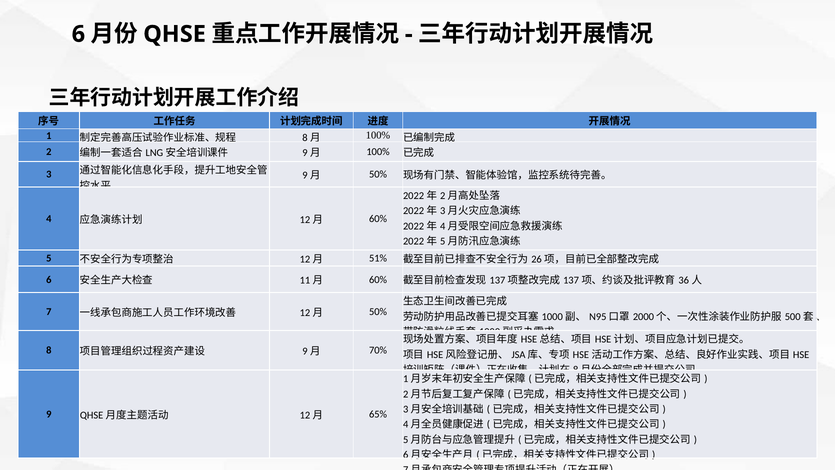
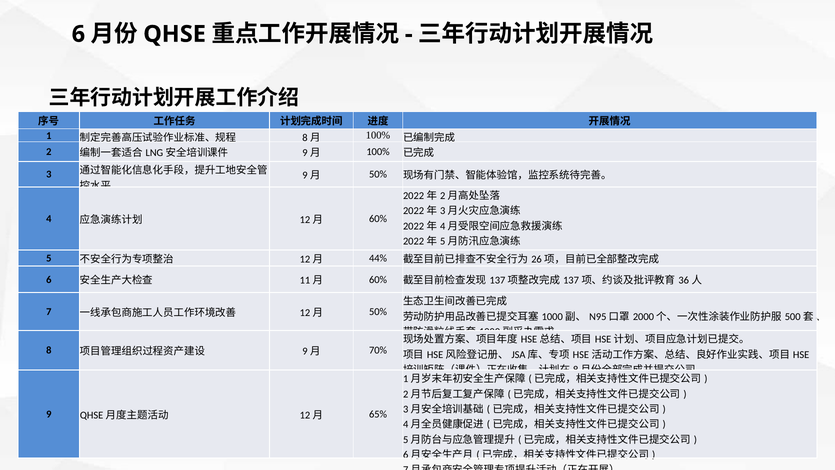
51%: 51% -> 44% (378, 258)
